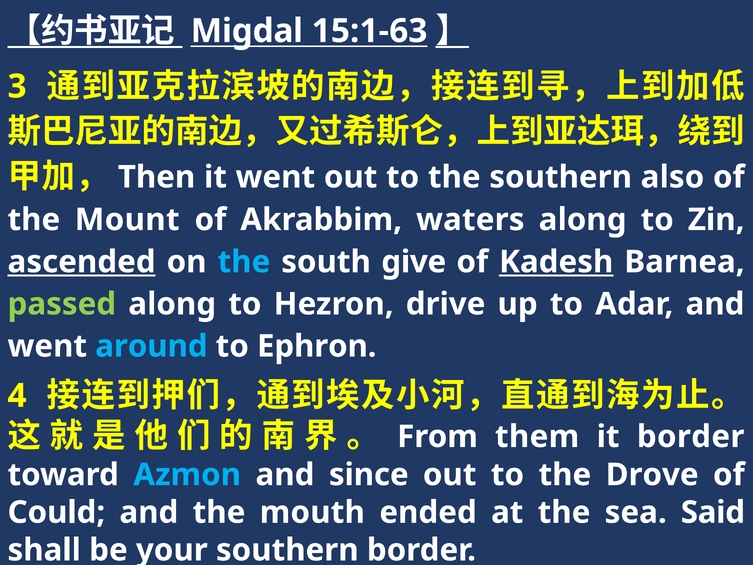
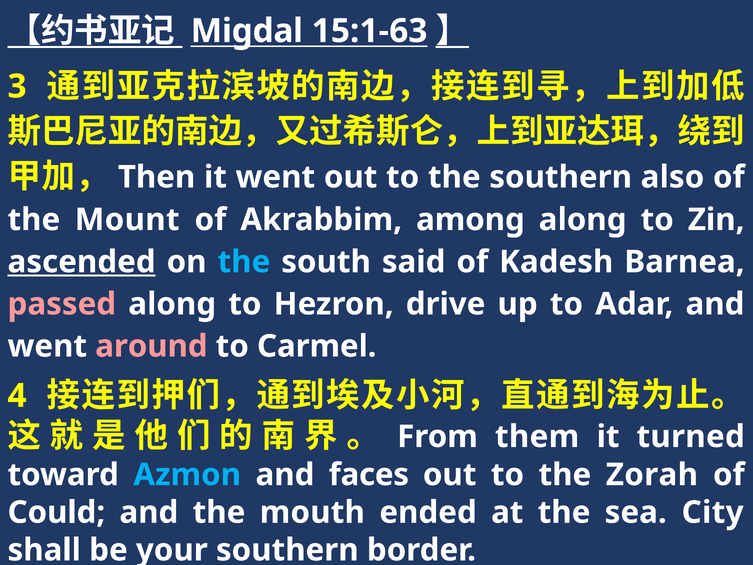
waters: waters -> among (470, 220)
give: give -> said (414, 262)
Kadesh underline: present -> none (556, 262)
passed colour: light green -> pink (62, 304)
around colour: light blue -> pink (151, 346)
Ephron: Ephron -> Carmel (317, 346)
it border: border -> turned (691, 436)
since: since -> faces (369, 475)
Drove: Drove -> Zorah (652, 475)
Said: Said -> City (713, 512)
